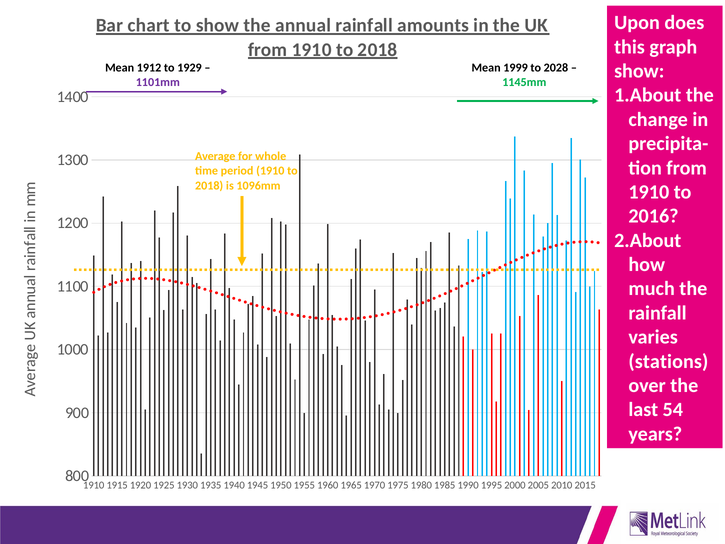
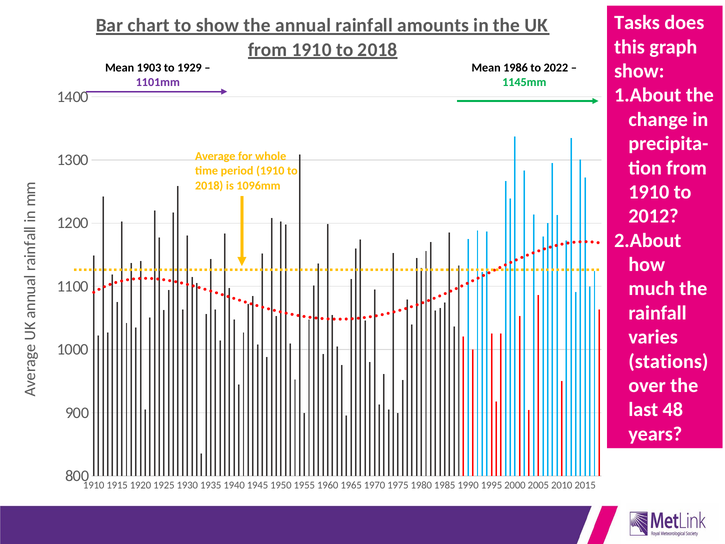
Upon: Upon -> Tasks (637, 23)
1912: 1912 -> 1903 (149, 68)
1999: 1999 -> 1986 (516, 68)
2028: 2028 -> 2022 (556, 68)
2016: 2016 -> 2012 (653, 216)
54: 54 -> 48 (673, 410)
